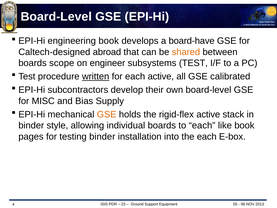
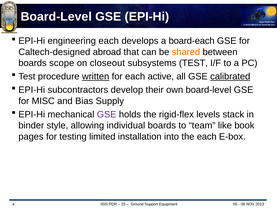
engineering book: book -> each (109, 41)
board-have: board-have -> board-each (192, 41)
engineer: engineer -> closeout (107, 63)
calibrated underline: none -> present (230, 76)
GSE colour: orange -> purple (107, 114)
rigid-flex active: active -> levels (208, 114)
to each: each -> team (202, 125)
testing binder: binder -> limited (102, 136)
